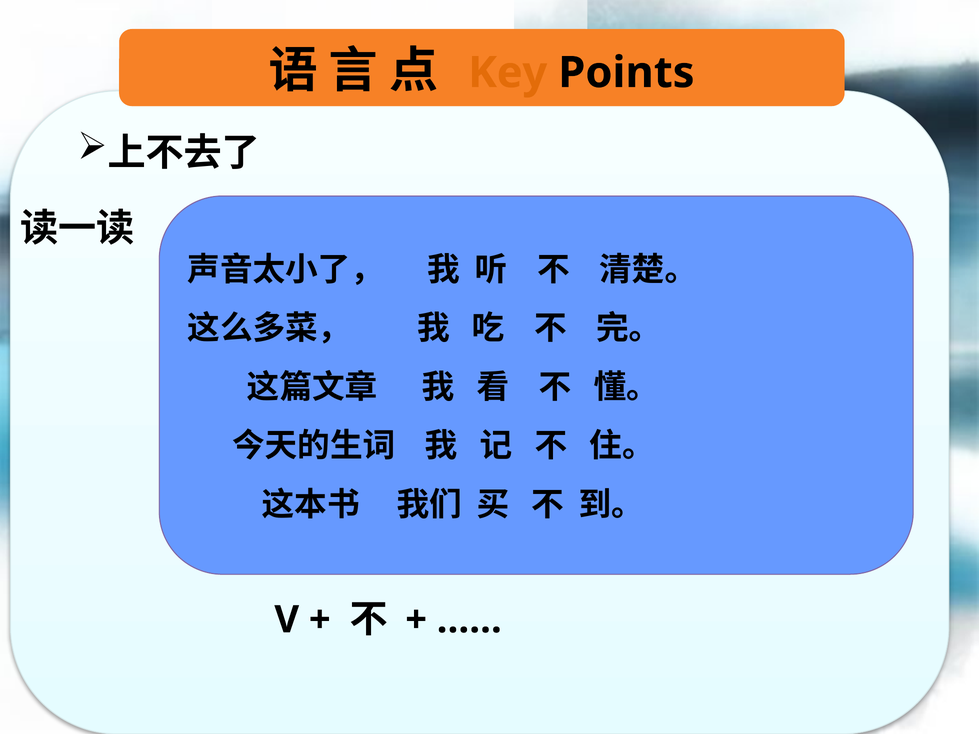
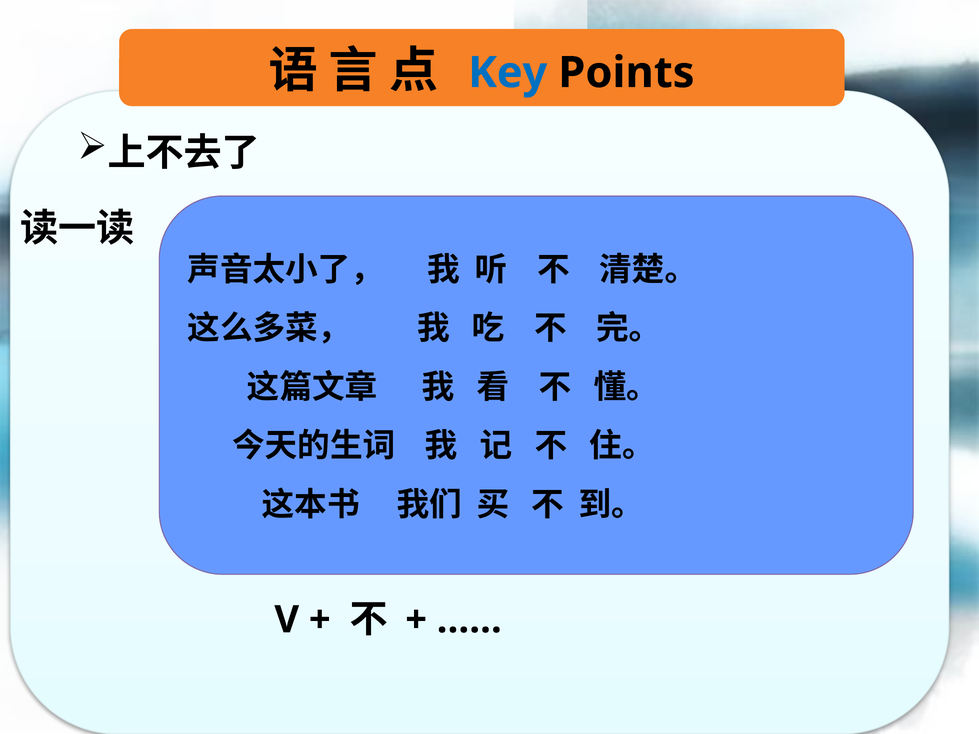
Key colour: orange -> blue (508, 73)
